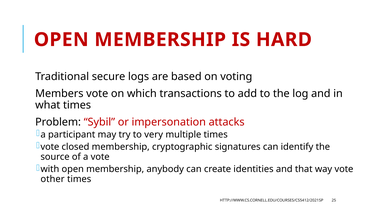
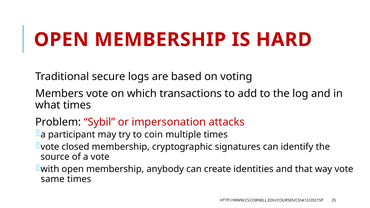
very: very -> coin (154, 135)
other: other -> same (53, 179)
